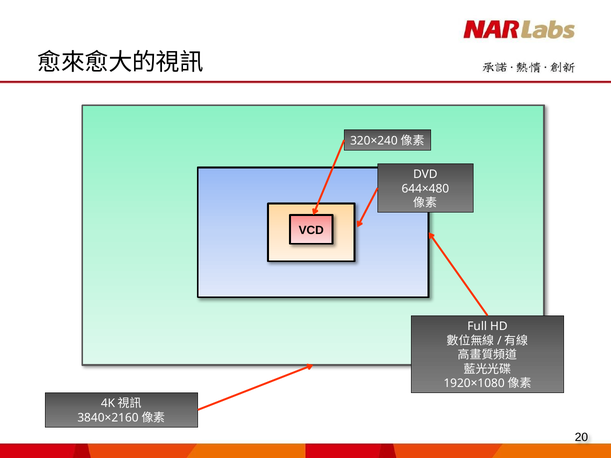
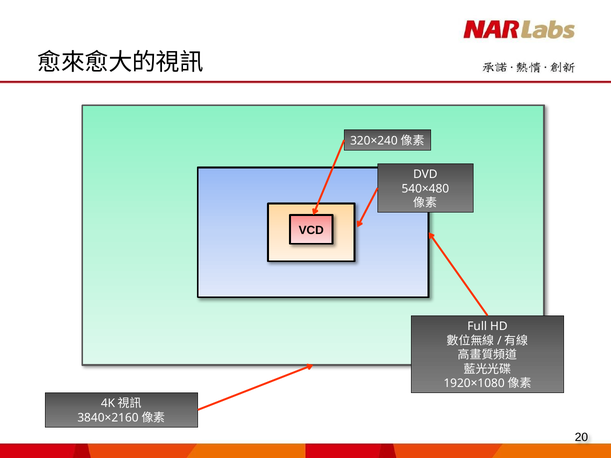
644×480: 644×480 -> 540×480 (425, 189)
